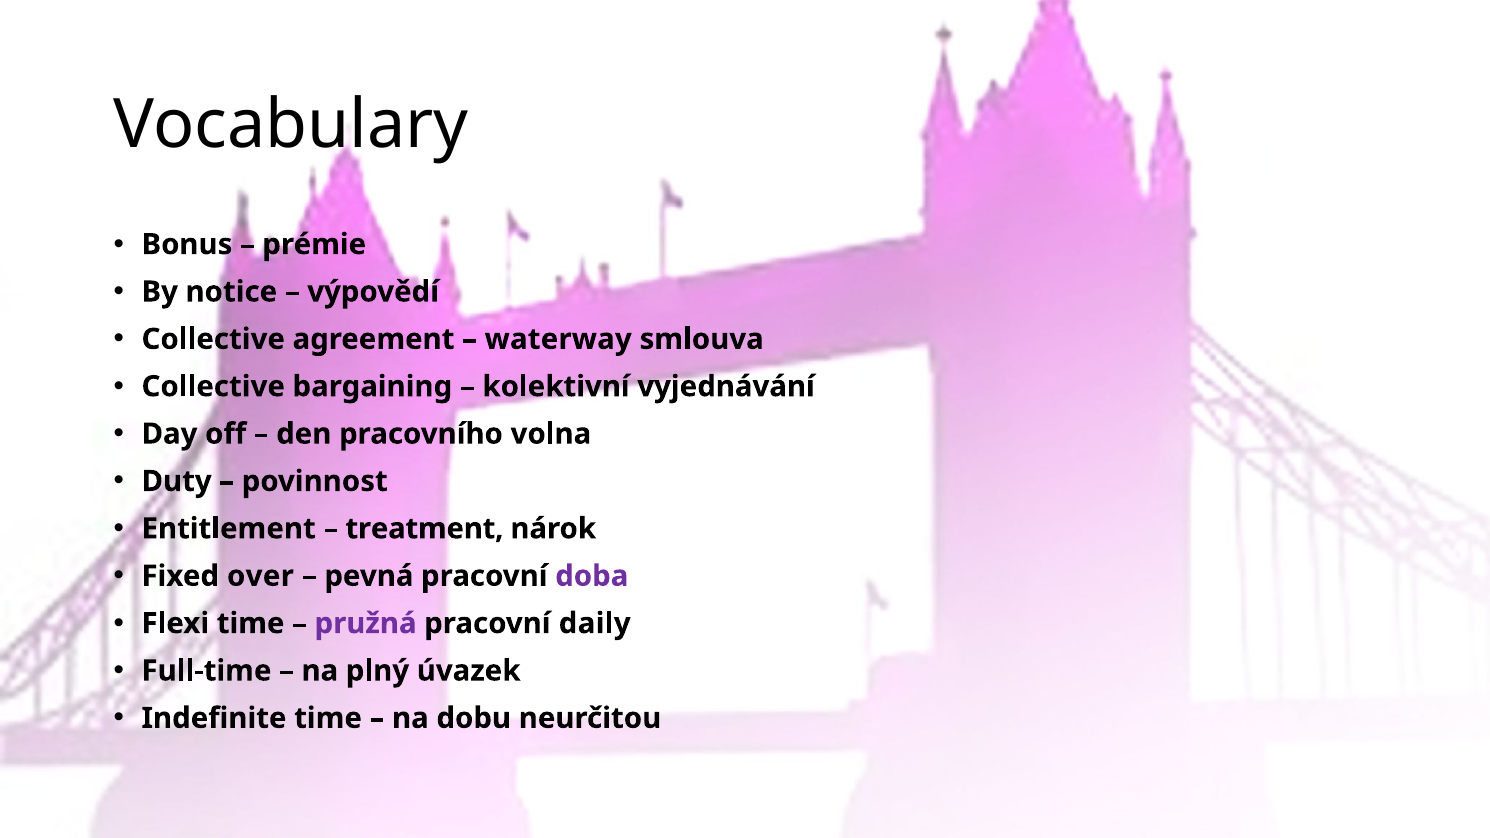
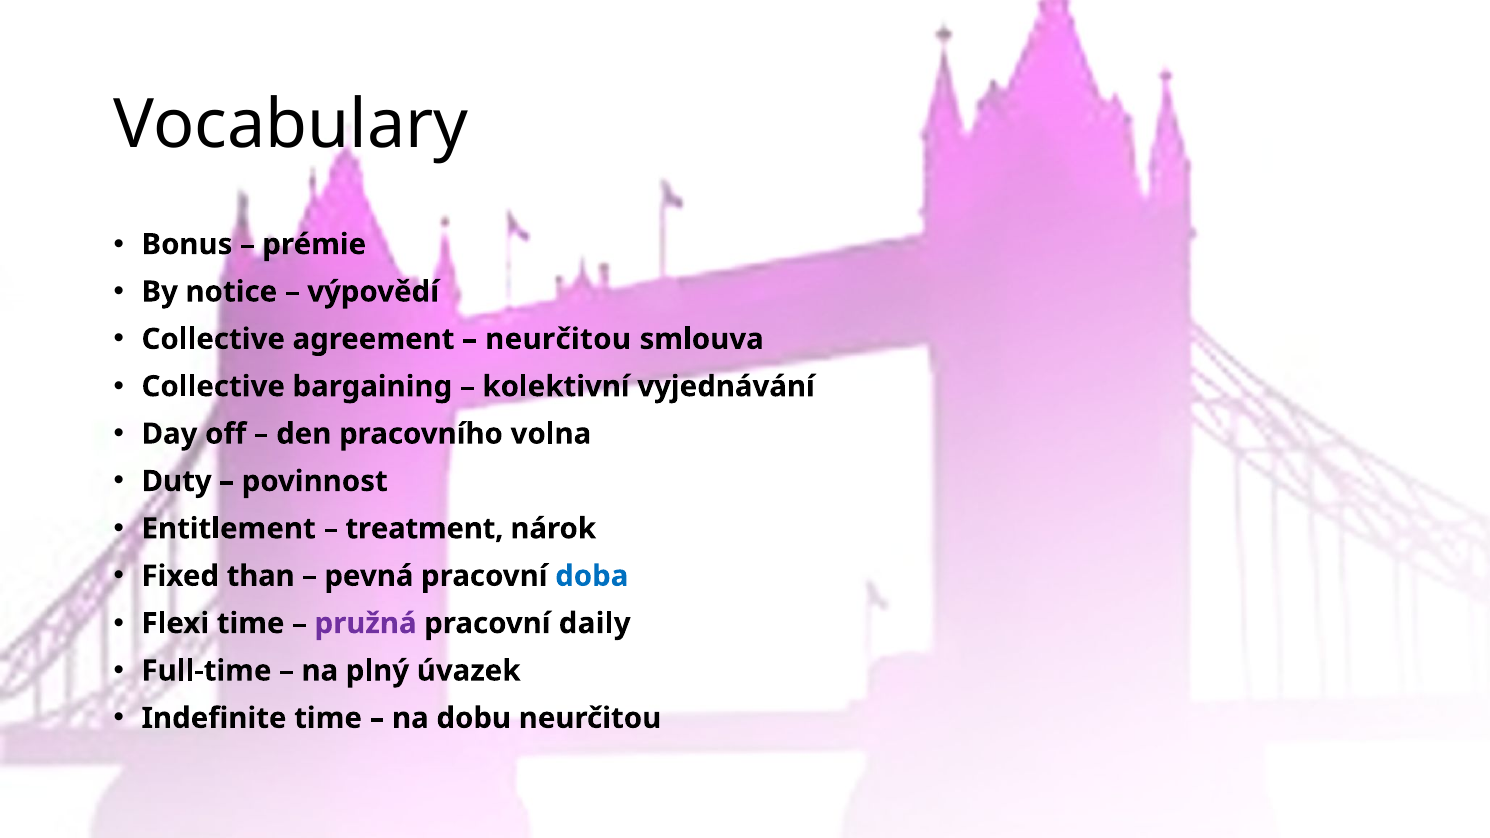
waterway: waterway -> neurčitou (558, 339)
over: over -> than (261, 576)
doba colour: purple -> blue (592, 576)
